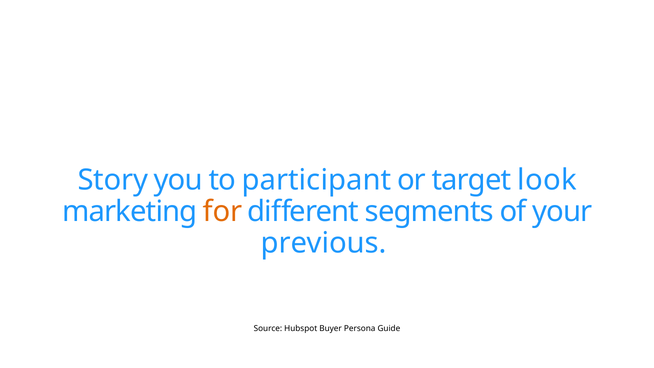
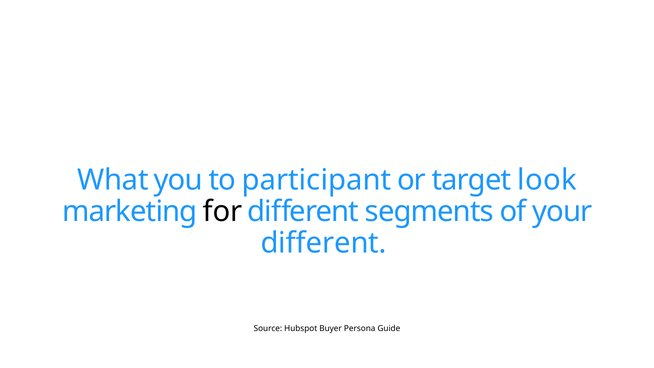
Story: Story -> What (113, 180)
for colour: orange -> black (222, 212)
previous: previous -> different (324, 243)
